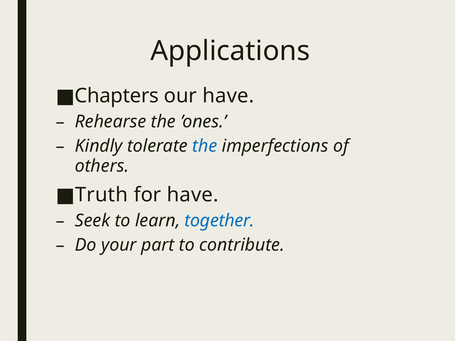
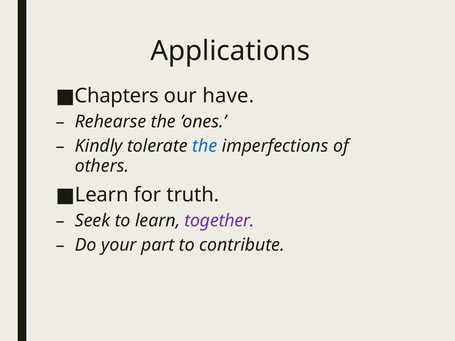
Truth: Truth -> Learn (102, 195)
for have: have -> truth (193, 195)
together colour: blue -> purple (219, 221)
